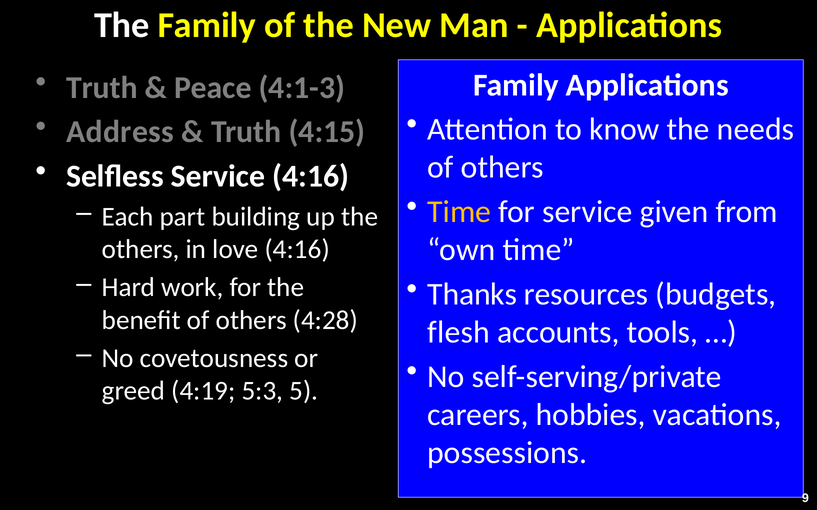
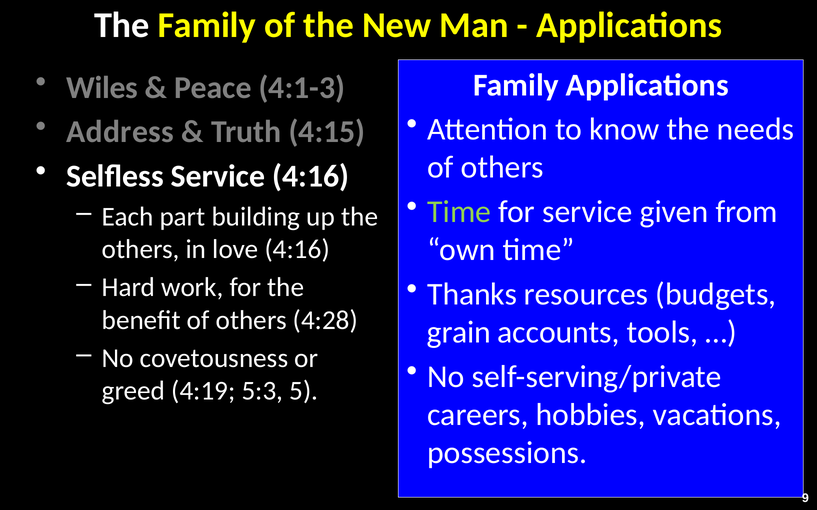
Truth: Truth -> Wiles (102, 88)
Time colour: yellow -> light green (459, 212)
flesh: flesh -> grain (459, 333)
